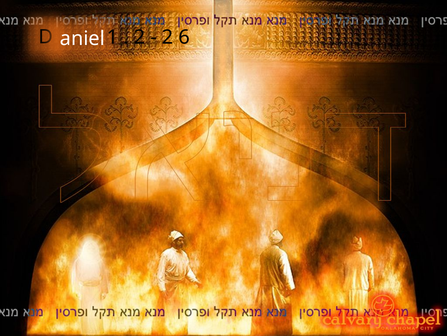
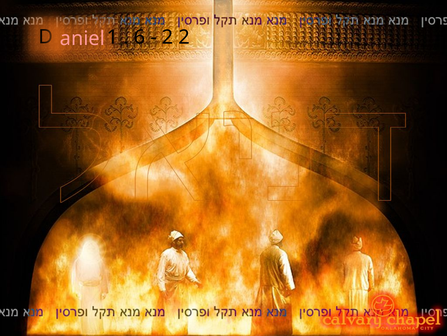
aniel colour: white -> pink (82, 38)
2: 2 -> 6 (140, 37)
2 6: 6 -> 2 (184, 37)
